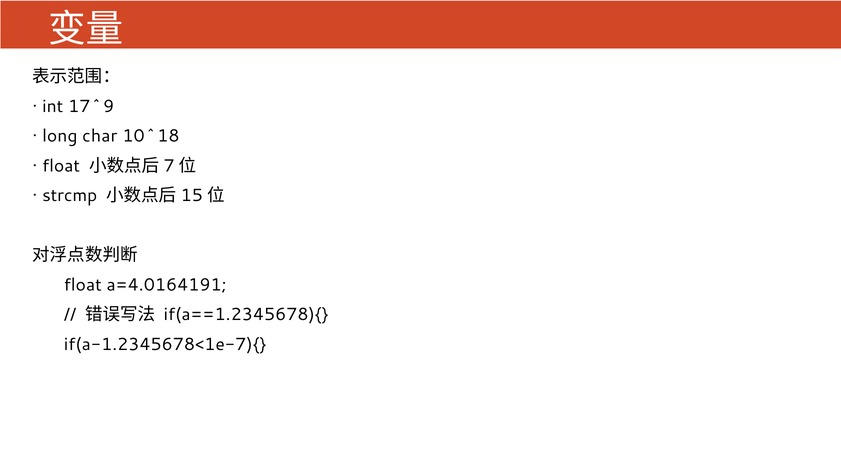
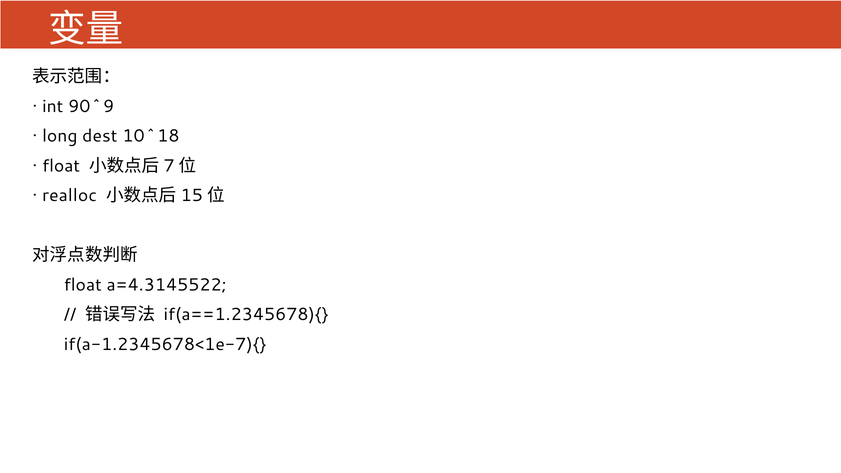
17^9: 17^9 -> 90^9 (91, 106)
char: char -> dest (100, 136)
strcmp: strcmp -> realloc (70, 196)
a=4.0164191: a=4.0164191 -> a=4.3145522 (167, 285)
